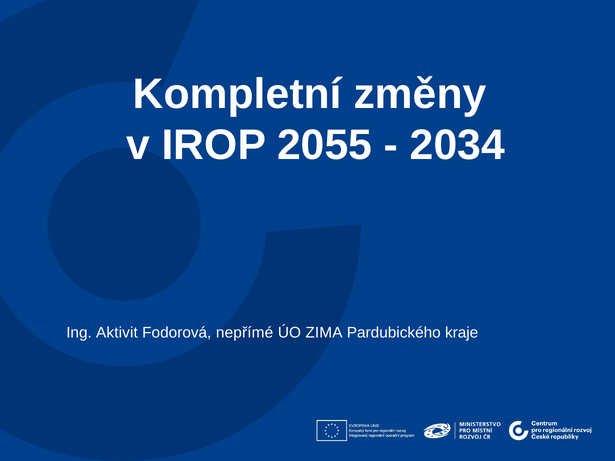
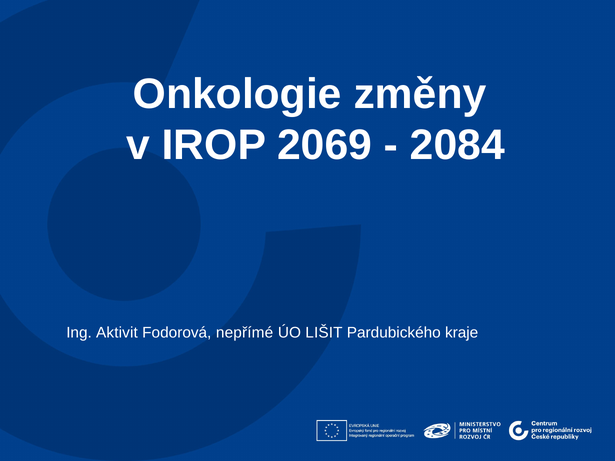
Kompletní: Kompletní -> Onkologie (237, 94)
2055: 2055 -> 2069 (325, 145)
2034: 2034 -> 2084 (457, 145)
ZIMA: ZIMA -> LIŠIT (324, 333)
